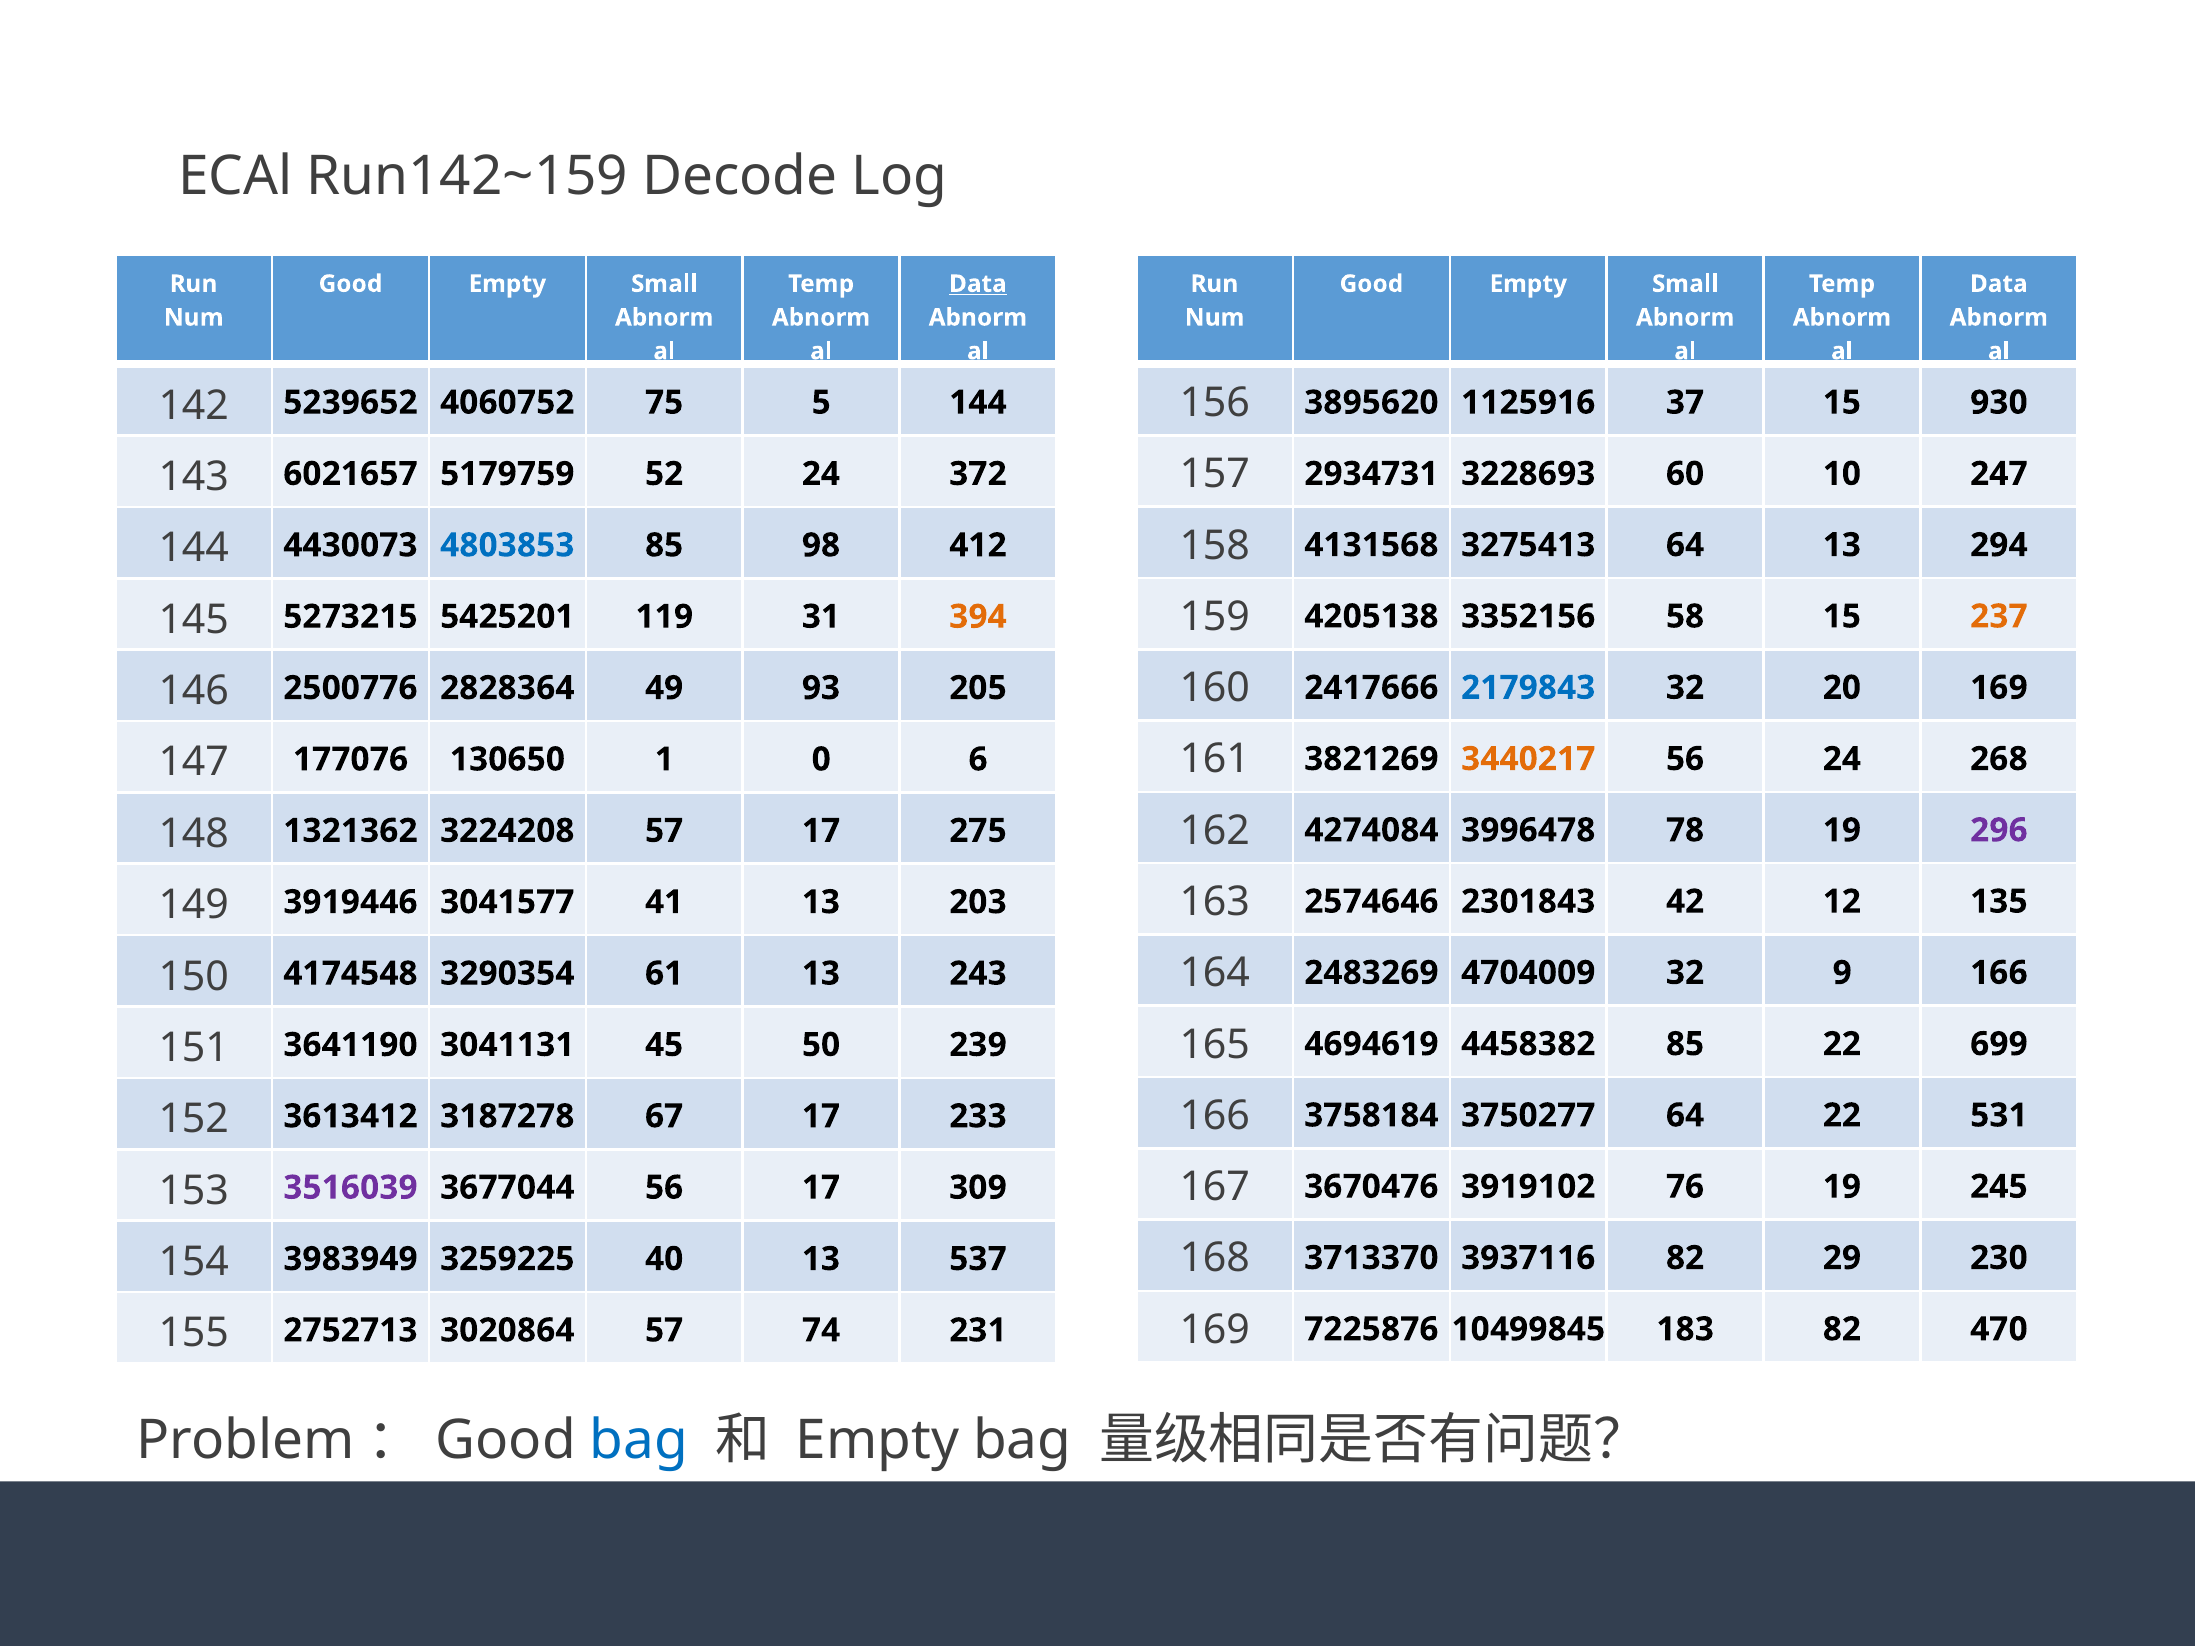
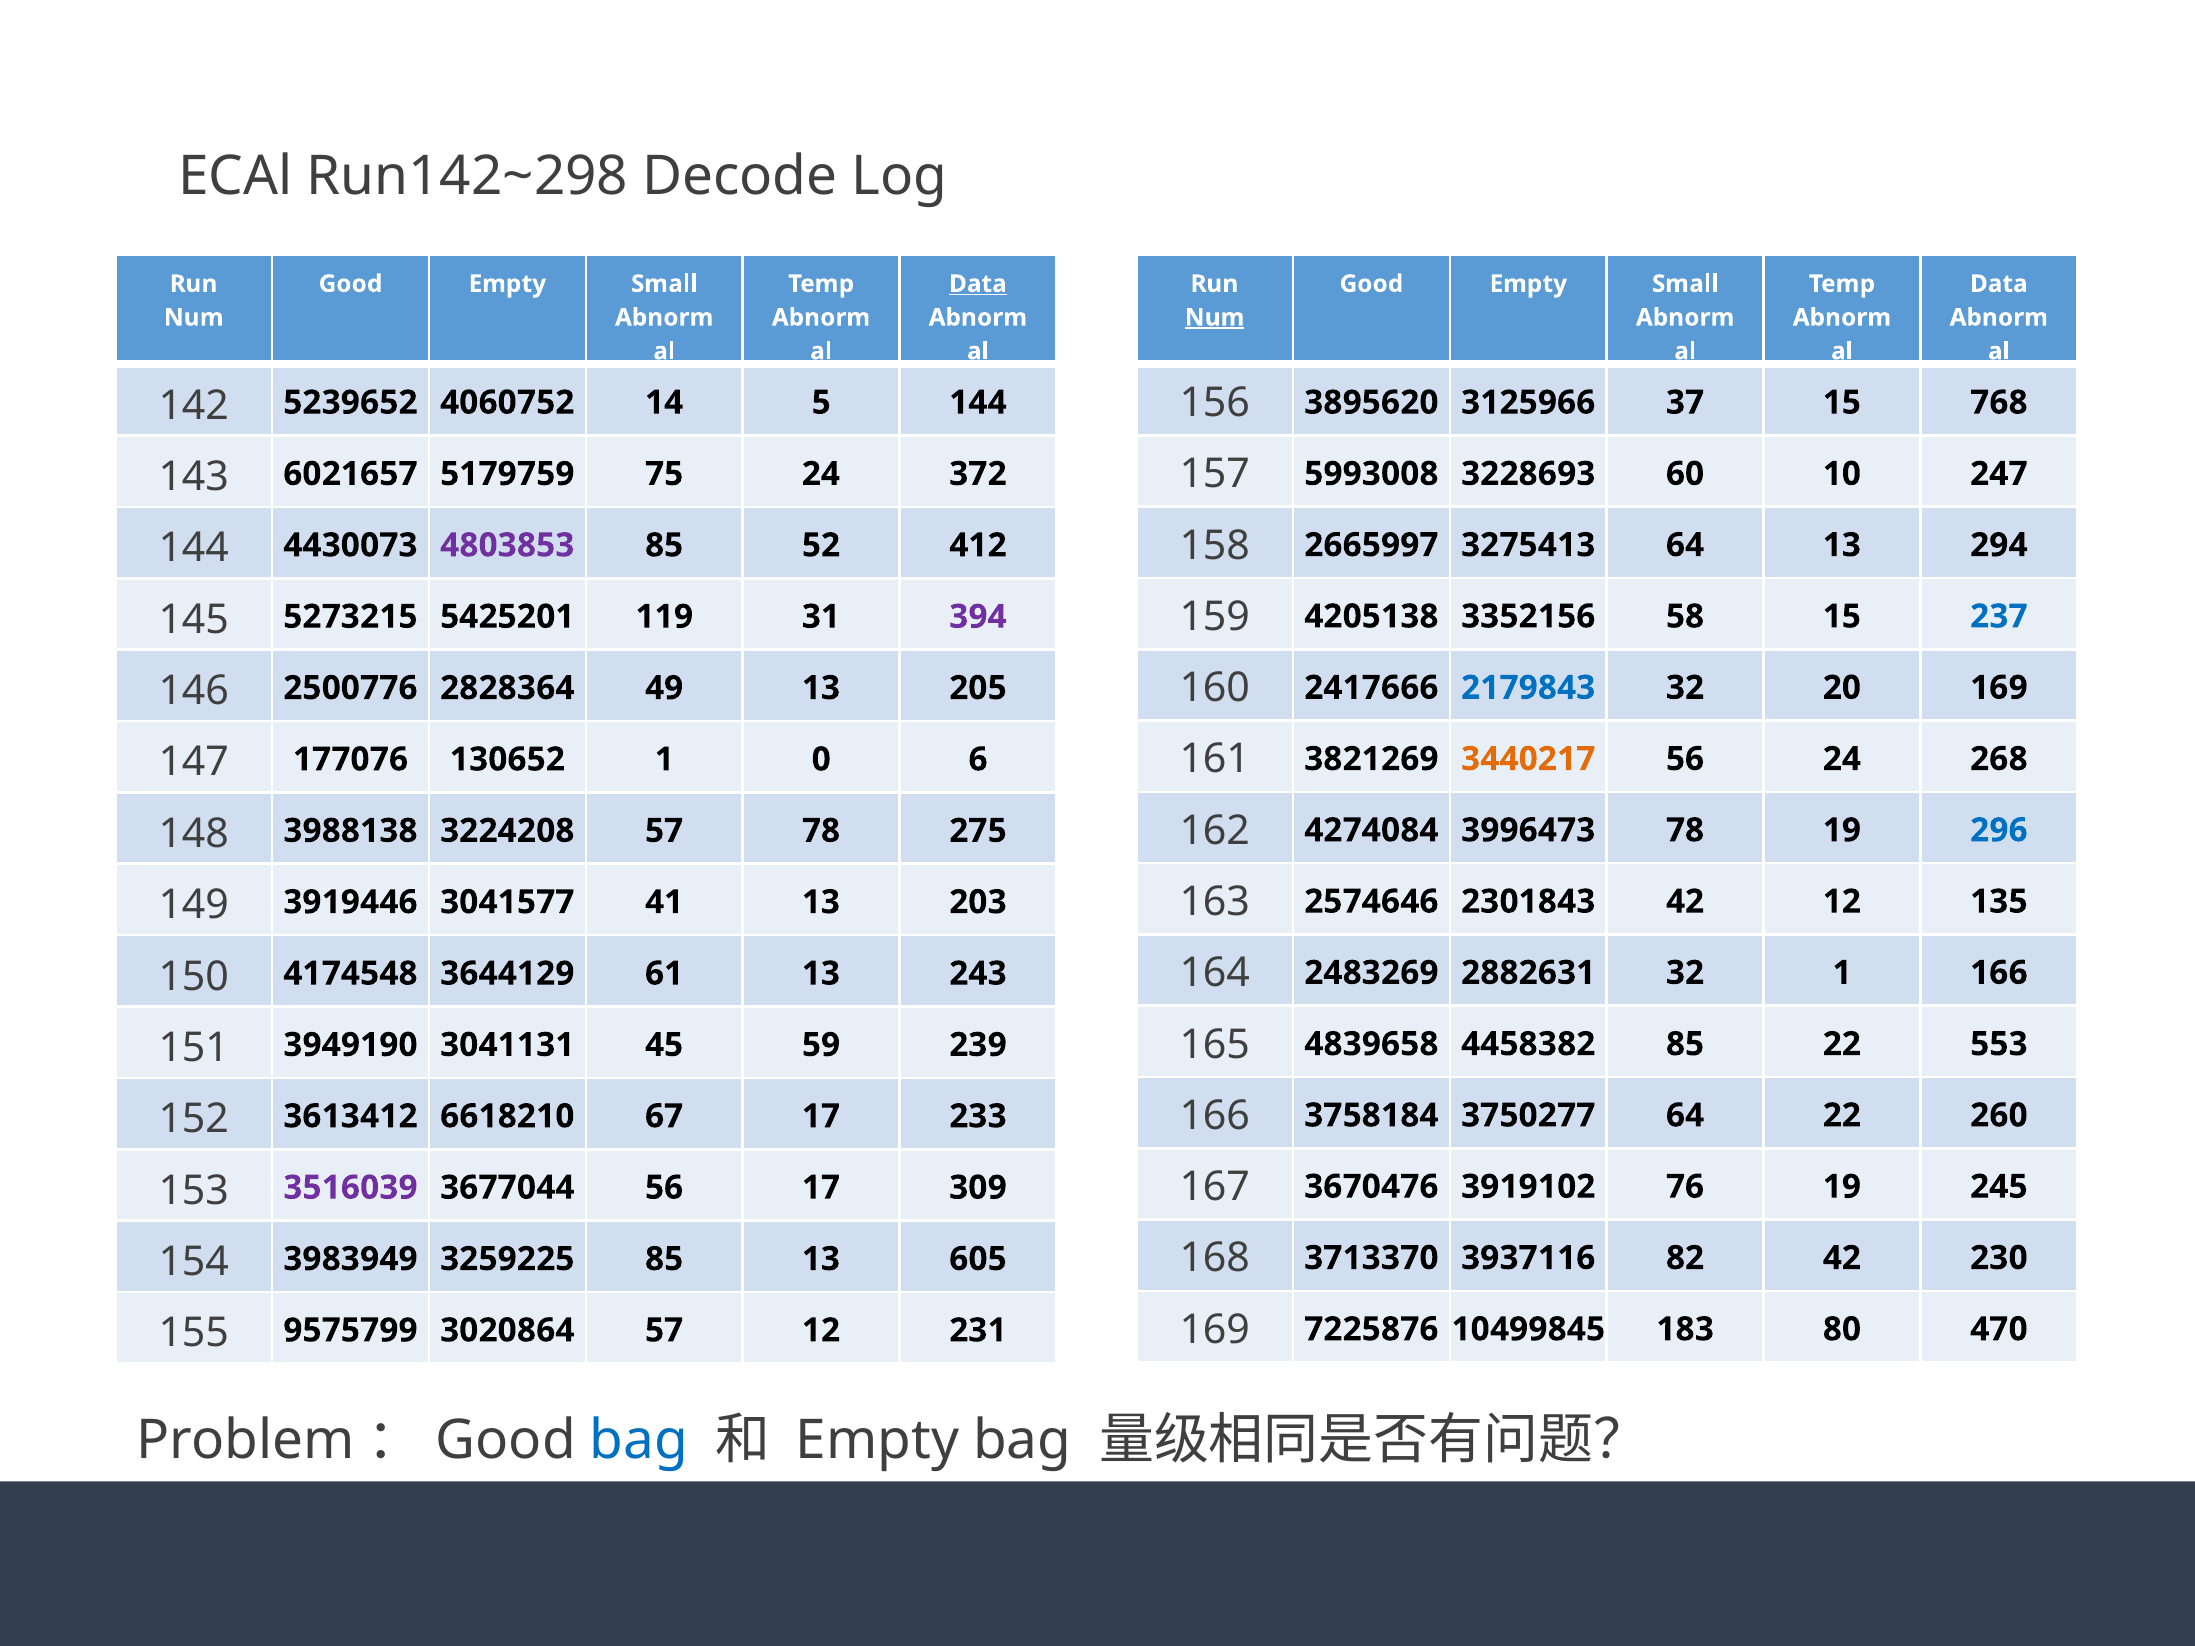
Run142~159: Run142~159 -> Run142~298 (467, 177)
Num underline: none -> present (1215, 318)
1125916: 1125916 -> 3125966 (1528, 403)
930: 930 -> 768 (1999, 403)
75: 75 -> 14 (664, 403)
2934731: 2934731 -> 5993008 (1371, 474)
52: 52 -> 75 (664, 474)
4131568: 4131568 -> 2665997 (1371, 545)
4803853 colour: blue -> purple (507, 545)
98: 98 -> 52 (821, 545)
237 colour: orange -> blue (1999, 616)
394 colour: orange -> purple (978, 617)
49 93: 93 -> 13 (821, 688)
130650: 130650 -> 130652 (507, 760)
3996478: 3996478 -> 3996473 (1528, 830)
296 colour: purple -> blue (1999, 830)
1321362: 1321362 -> 3988138 (350, 831)
57 17: 17 -> 78 (821, 831)
4704009: 4704009 -> 2882631 (1528, 973)
32 9: 9 -> 1 (1842, 973)
3290354: 3290354 -> 3644129 (507, 974)
4694619: 4694619 -> 4839658 (1371, 1044)
699: 699 -> 553 (1999, 1044)
3641190: 3641190 -> 3949190 (350, 1045)
50: 50 -> 59 (821, 1045)
531: 531 -> 260 (1999, 1116)
3187278: 3187278 -> 6618210 (507, 1116)
82 29: 29 -> 42 (1842, 1258)
3259225 40: 40 -> 85 (664, 1259)
537: 537 -> 605 (978, 1259)
183 82: 82 -> 80 (1842, 1329)
2752713: 2752713 -> 9575799 (350, 1331)
57 74: 74 -> 12 (821, 1331)
